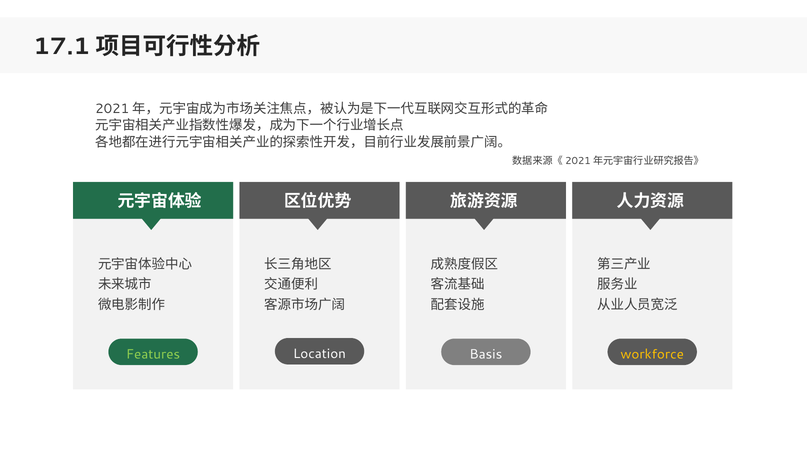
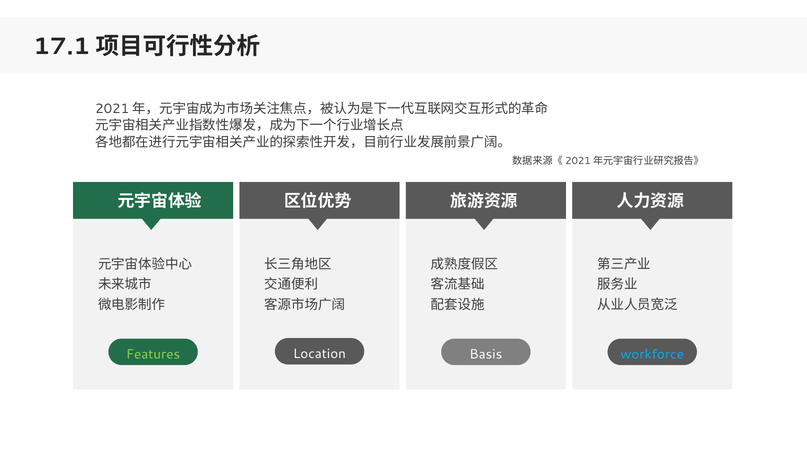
workforce colour: yellow -> light blue (652, 354)
